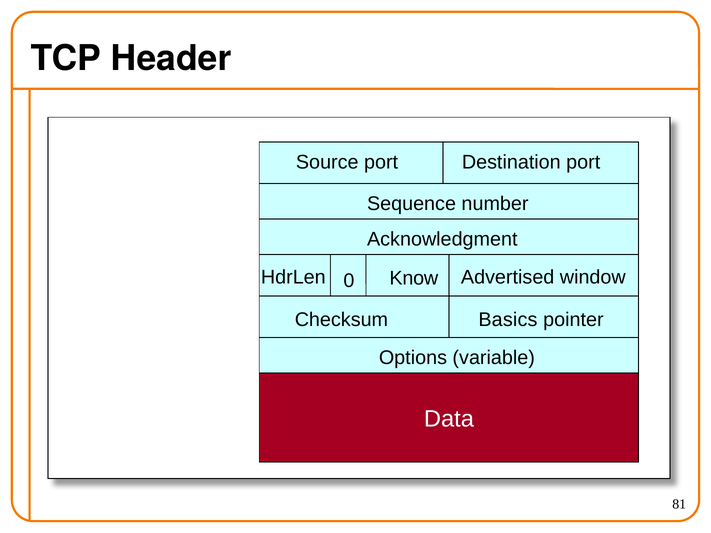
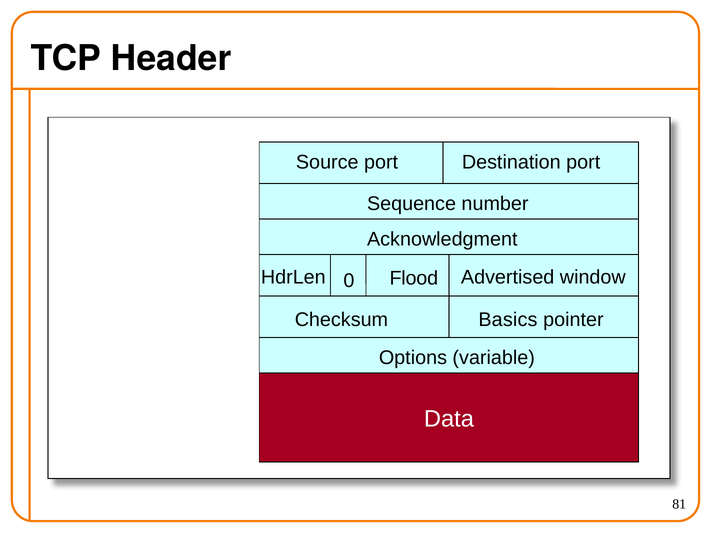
Know: Know -> Flood (414, 278)
